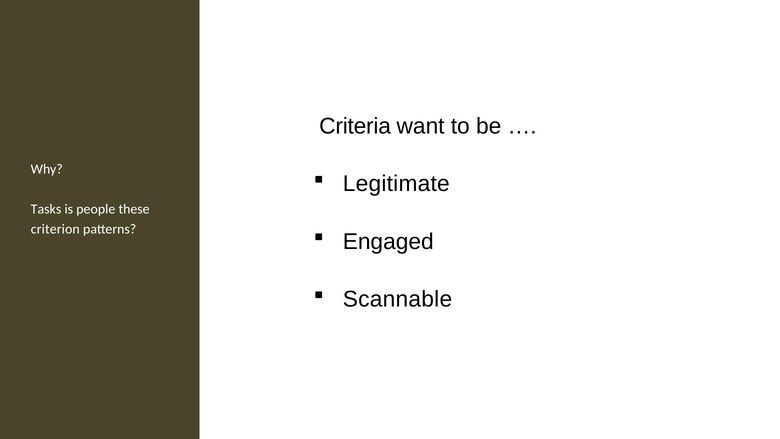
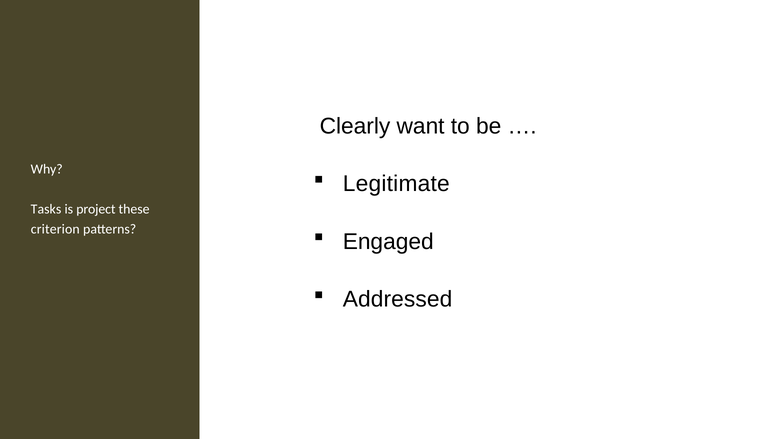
Criteria: Criteria -> Clearly (355, 126)
people: people -> project (96, 209)
Scannable: Scannable -> Addressed (398, 299)
